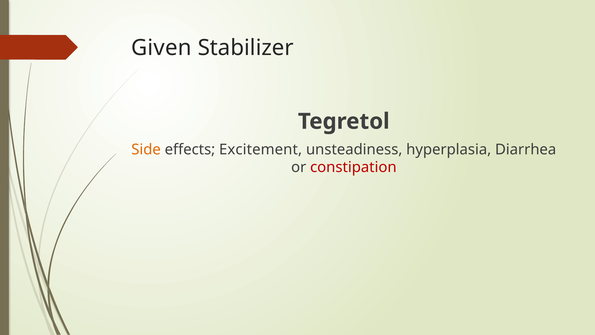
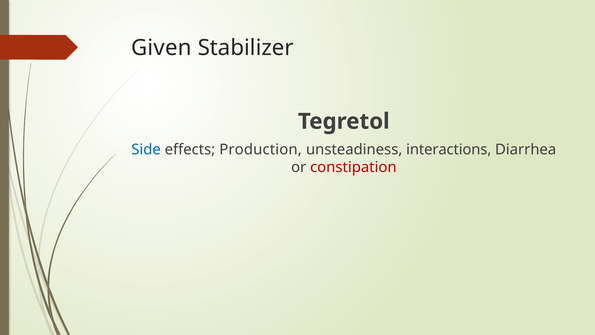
Side colour: orange -> blue (146, 149)
Excitement: Excitement -> Production (261, 149)
hyperplasia: hyperplasia -> interactions (449, 149)
